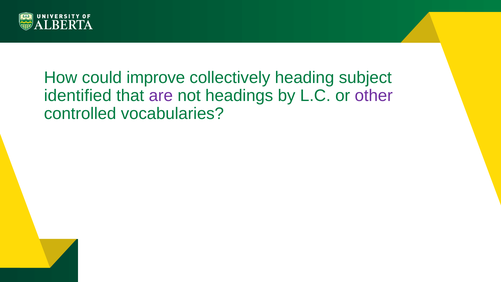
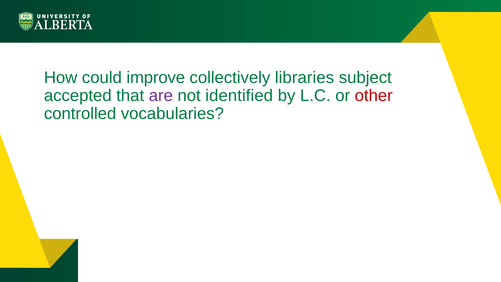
heading: heading -> libraries (304, 77)
identified: identified -> accepted (78, 95)
headings: headings -> identified (239, 95)
other colour: purple -> red (374, 95)
